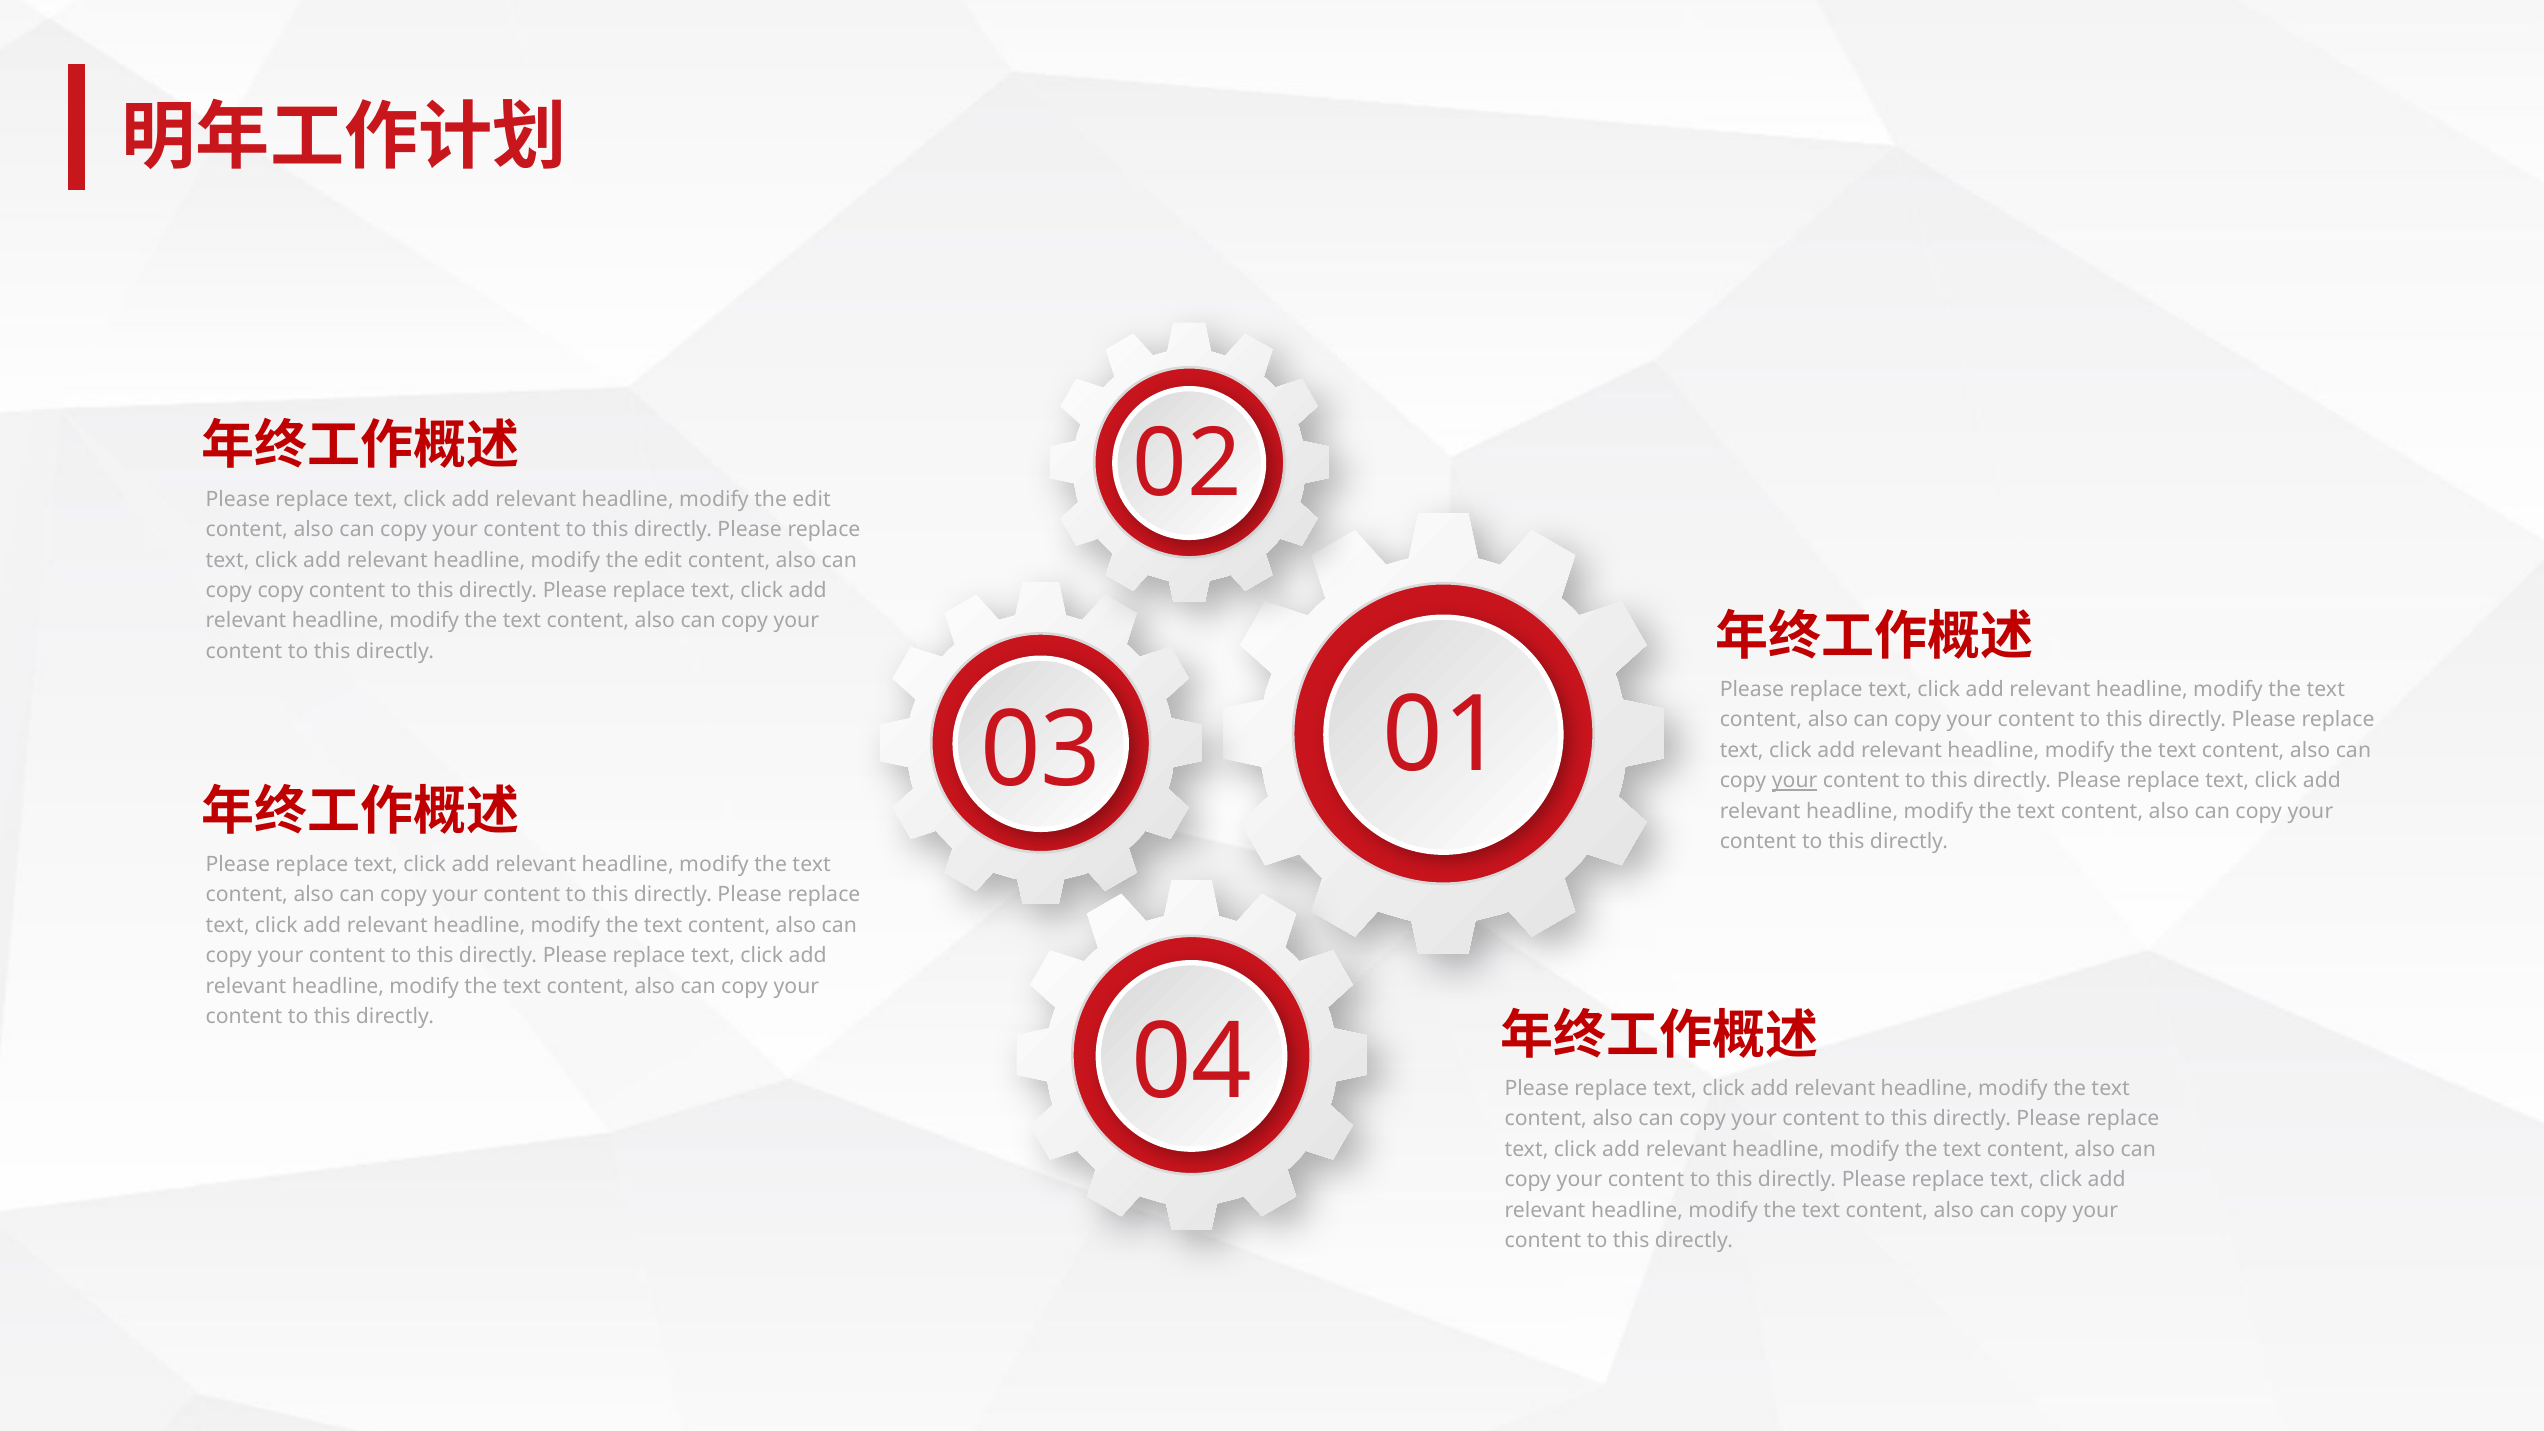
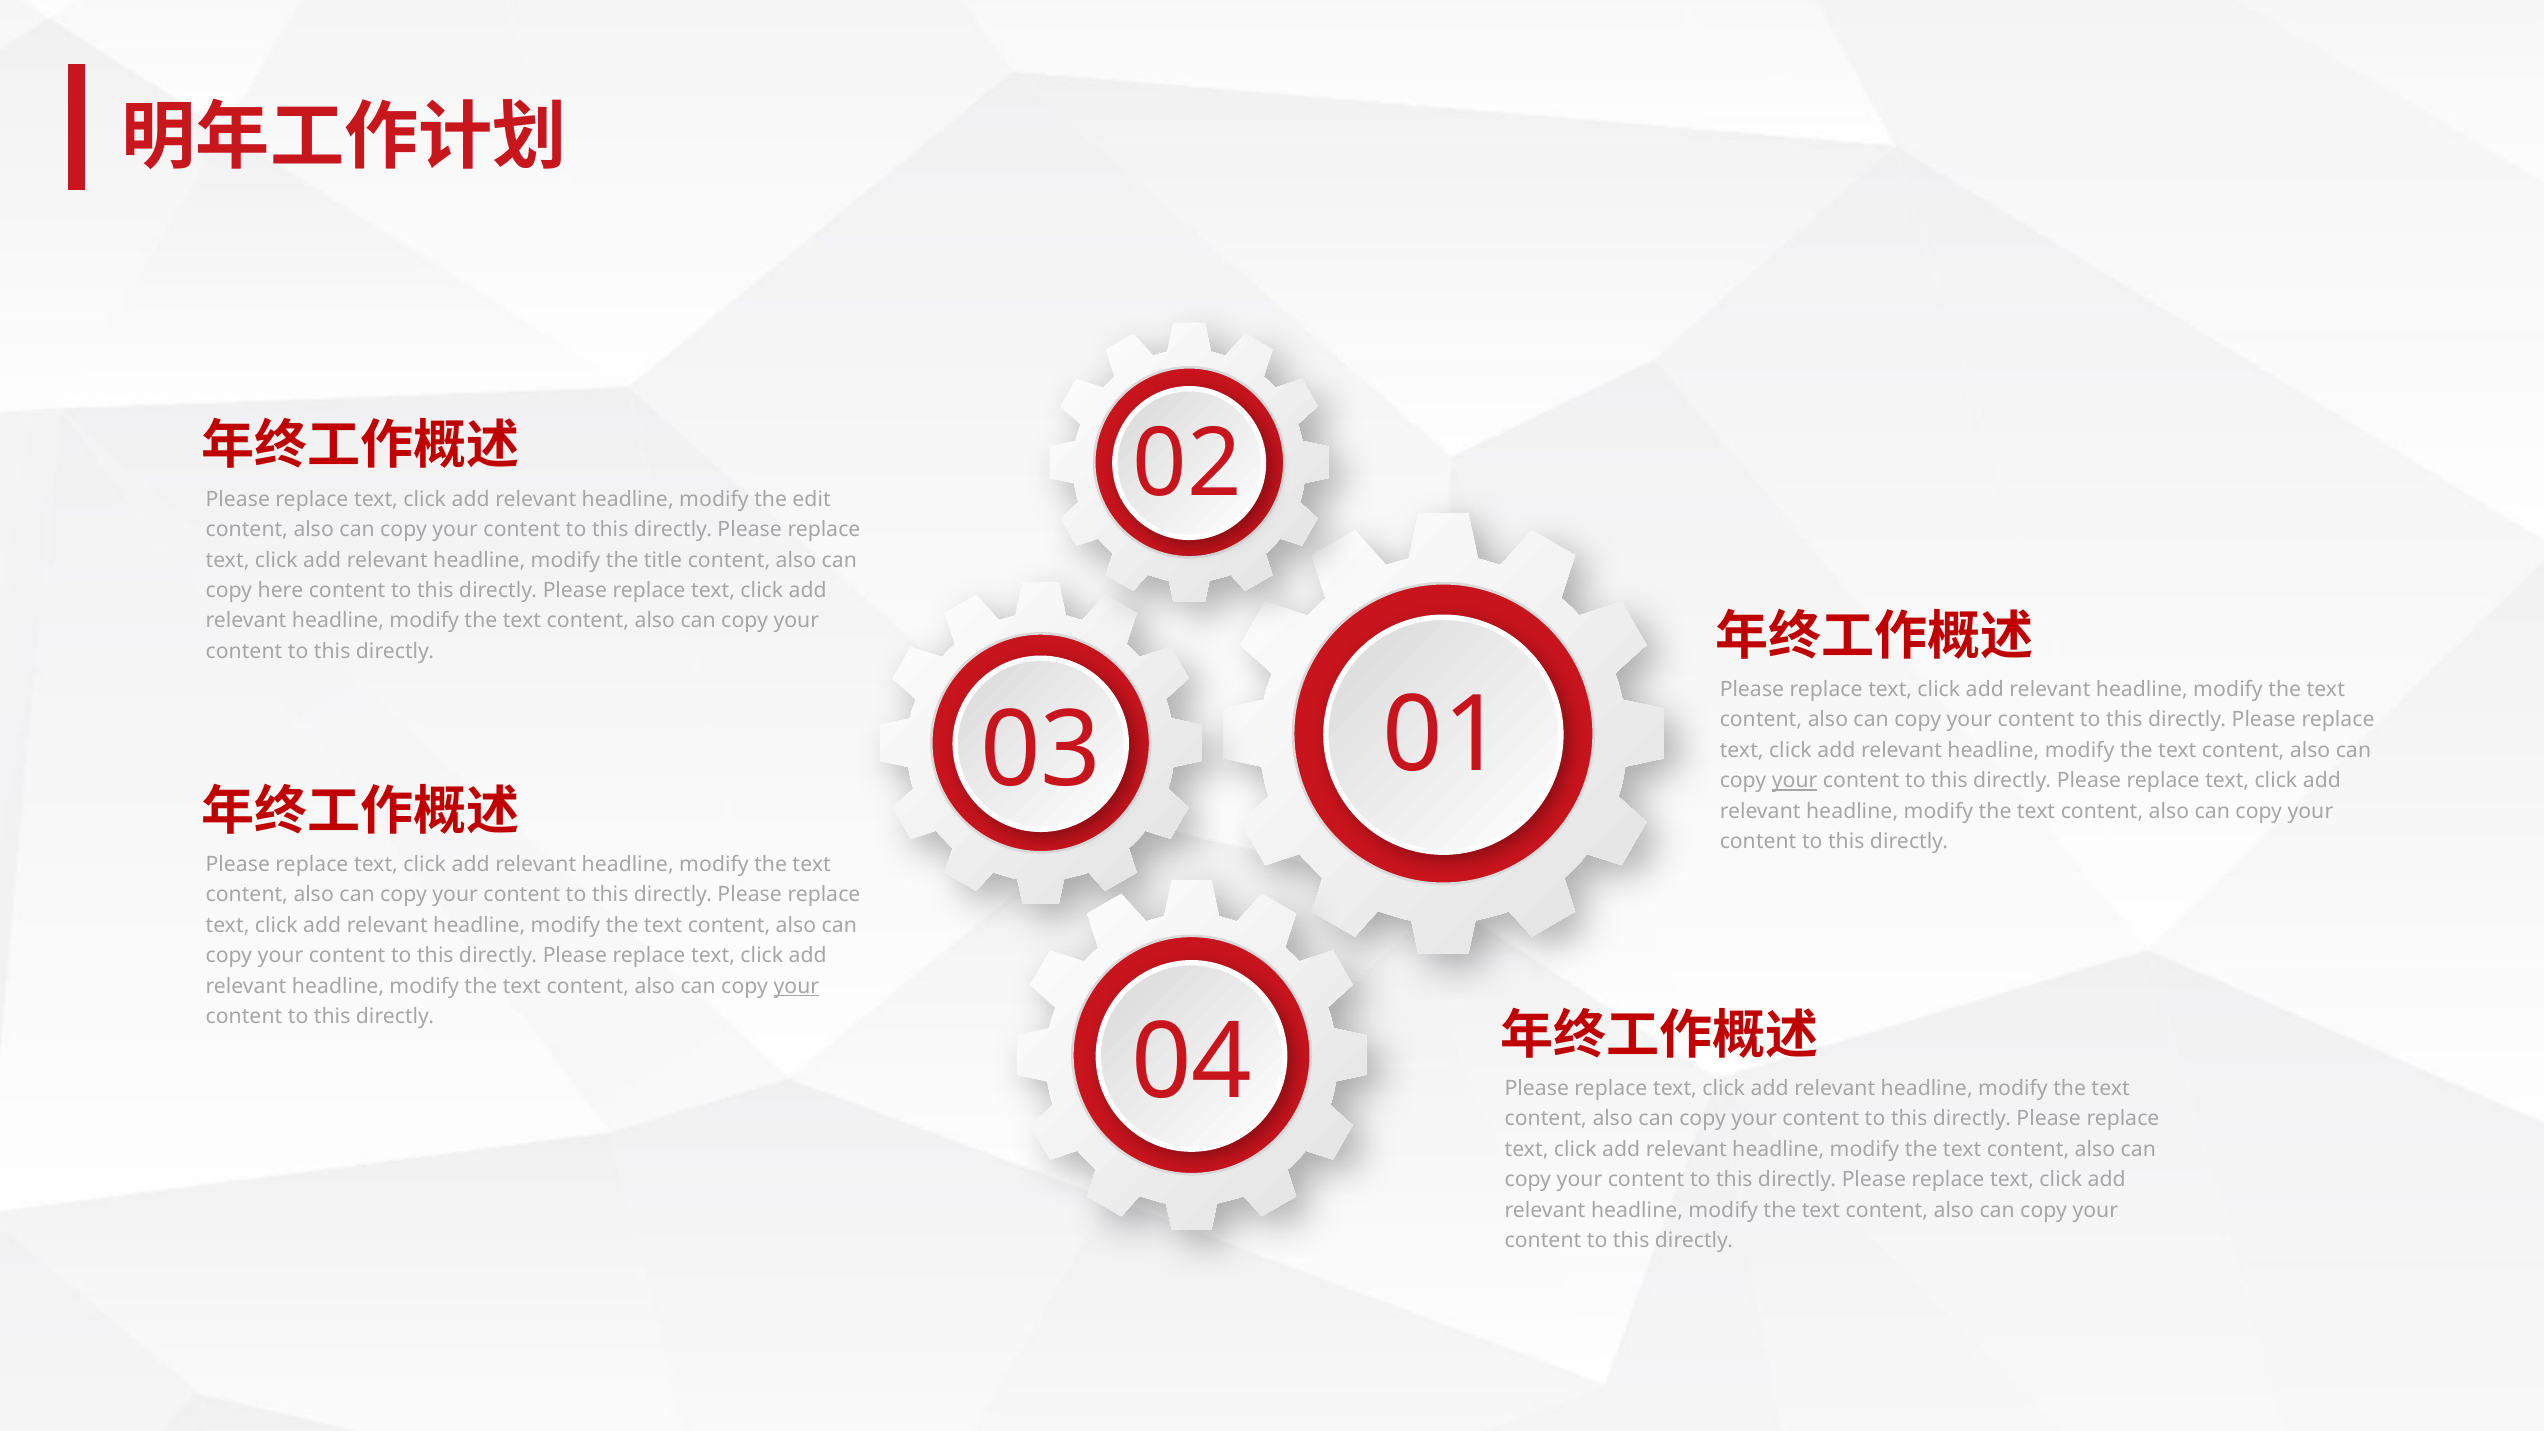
edit: edit -> title (663, 560)
copy copy: copy -> here (281, 590)
your underline: none -> present (796, 986)
